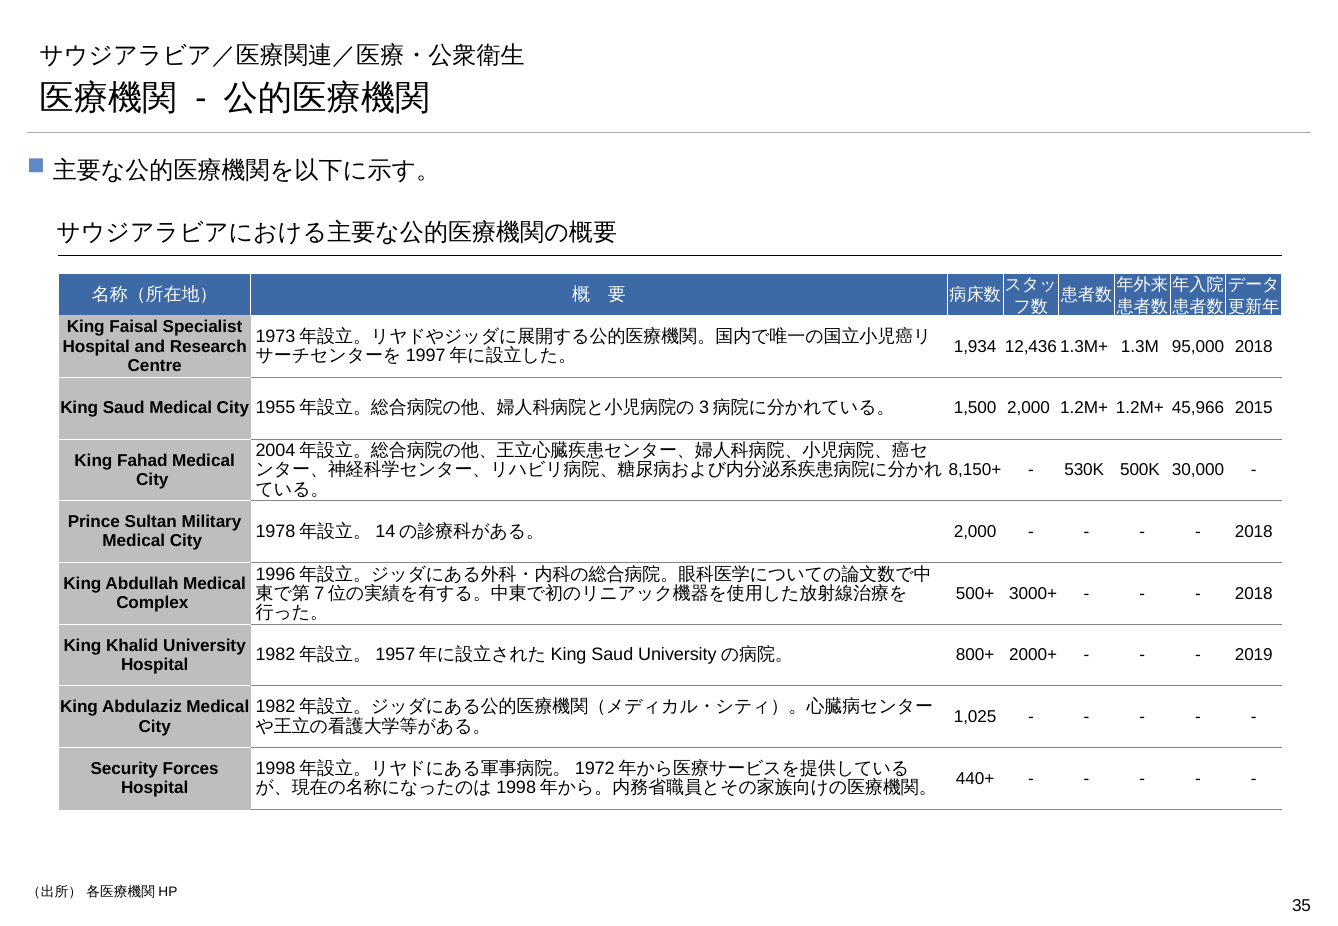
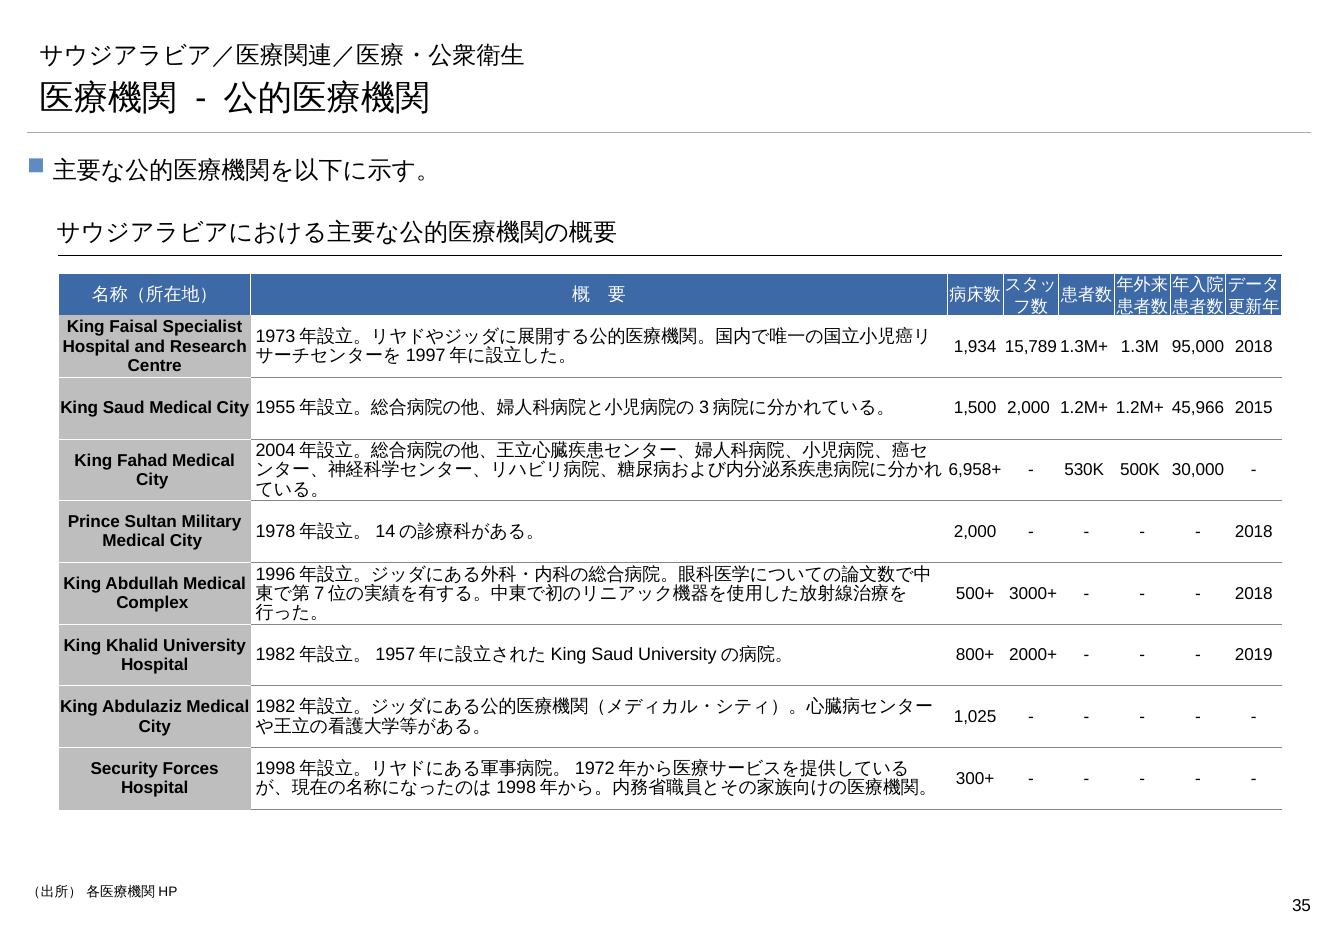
12,436: 12,436 -> 15,789 (1031, 347)
8,150+: 8,150+ -> 6,958+ (975, 470)
440+: 440+ -> 300+ (975, 779)
